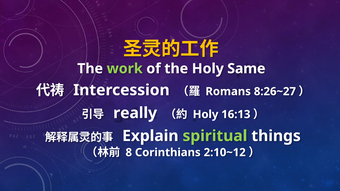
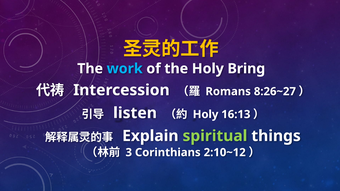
work colour: light green -> light blue (125, 69)
Same: Same -> Bring (246, 69)
really: really -> listen (135, 113)
8: 8 -> 3 (129, 153)
